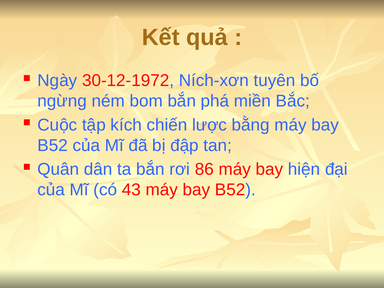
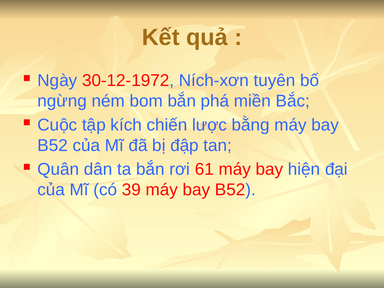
86: 86 -> 61 (204, 169)
43: 43 -> 39 (131, 190)
